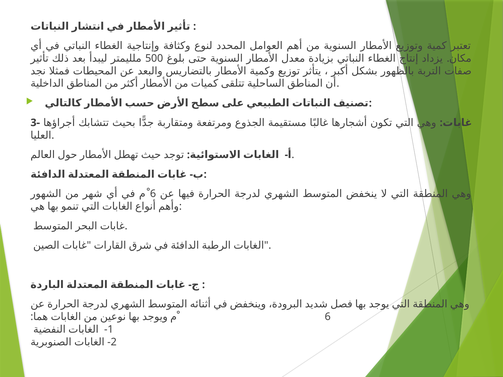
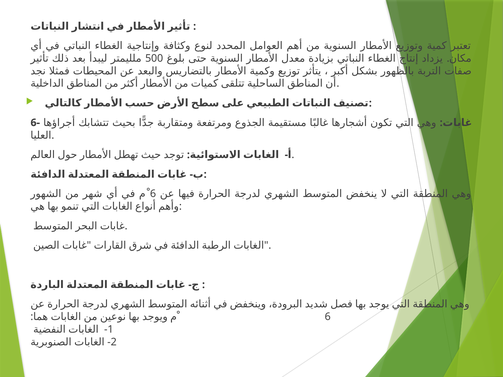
3-: 3- -> 6- (35, 123)
